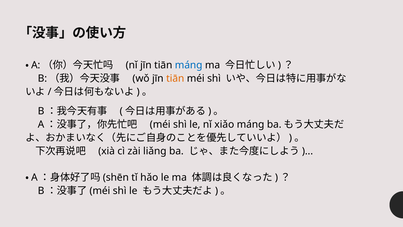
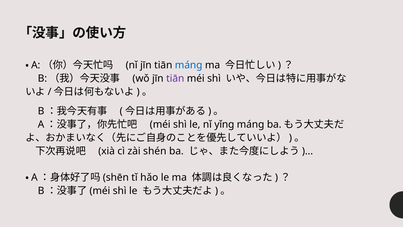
tiān colour: orange -> purple (175, 78)
xiǎo: xiǎo -> yǐng (224, 124)
liǎng: liǎng -> shén (155, 151)
